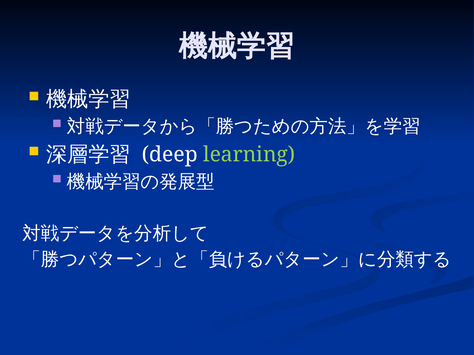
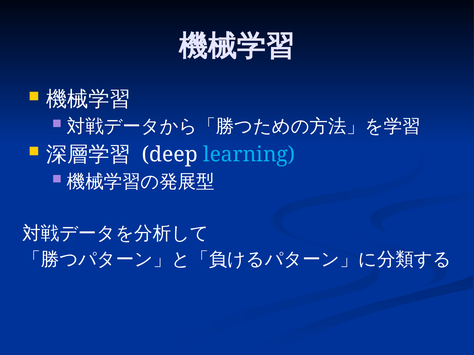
learning colour: light green -> light blue (249, 155)
